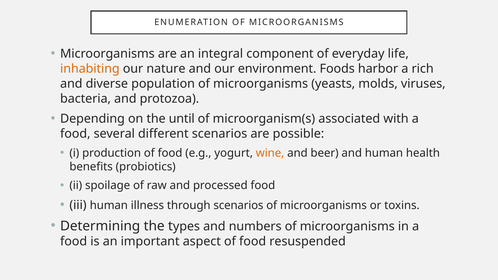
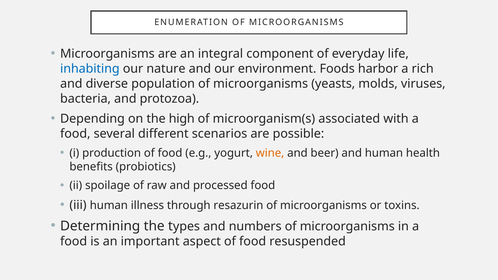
inhabiting colour: orange -> blue (90, 69)
until: until -> high (182, 119)
through scenarios: scenarios -> resazurin (238, 206)
